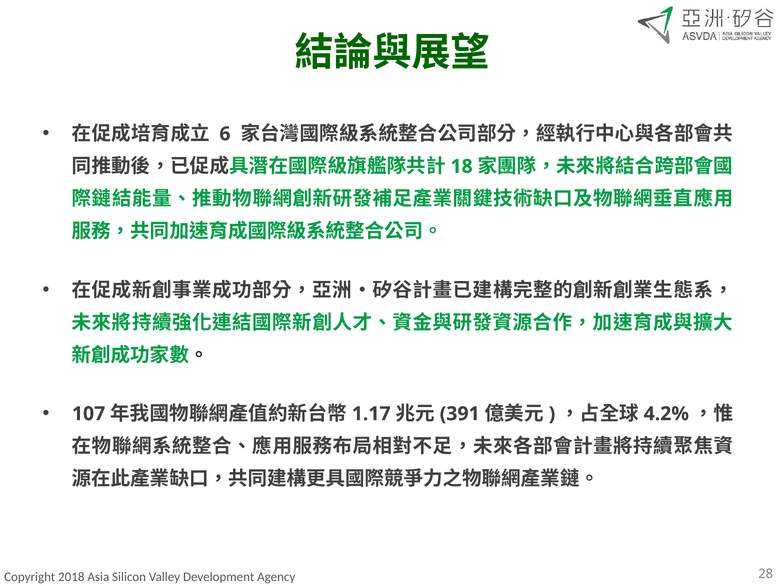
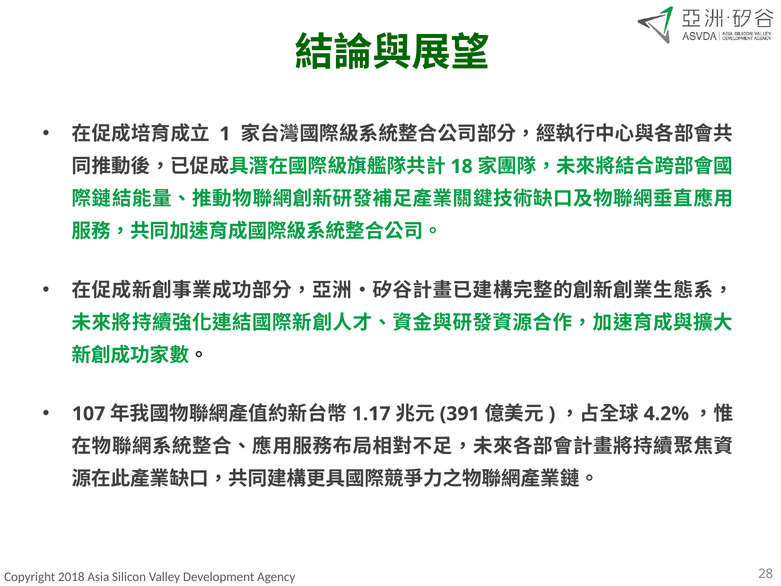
6: 6 -> 1 (225, 134)
